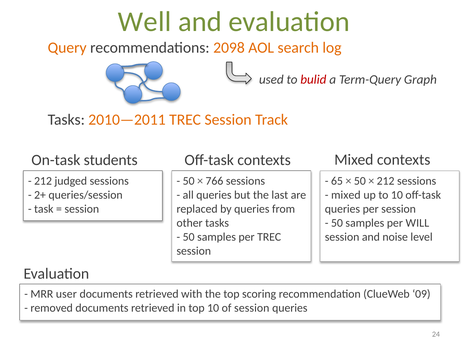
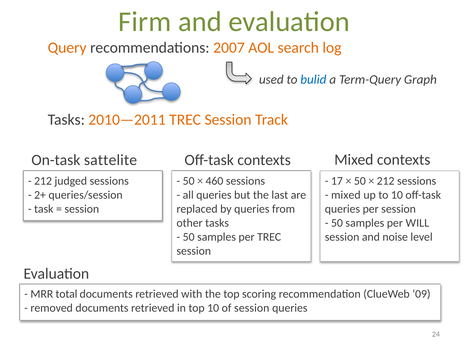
Well: Well -> Firm (145, 22)
2098: 2098 -> 2007 (229, 48)
bulid colour: red -> blue (313, 80)
students: students -> sattelite (111, 160)
766: 766 -> 460 (214, 181)
65: 65 -> 17 (337, 181)
user: user -> total (66, 294)
